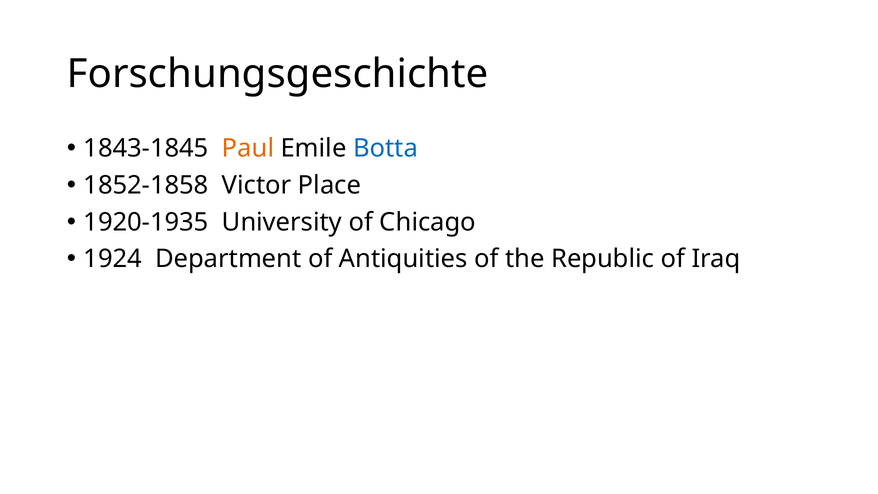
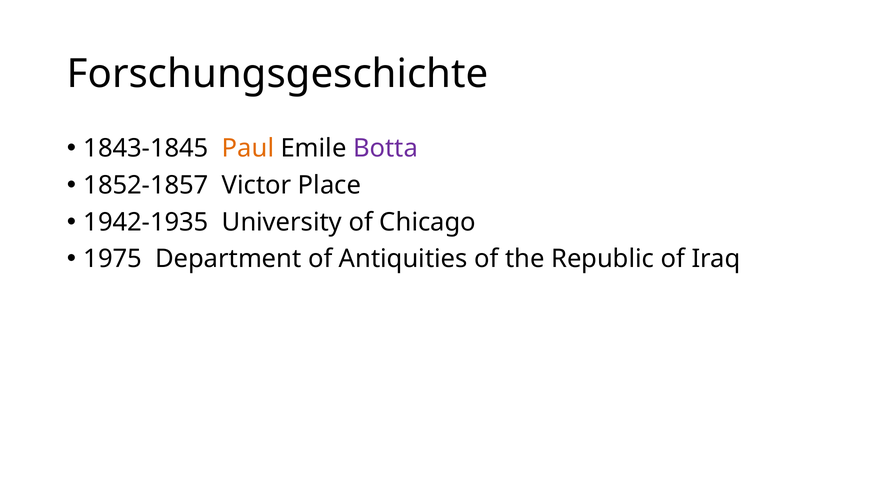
Botta colour: blue -> purple (386, 148)
1852-1858: 1852-1858 -> 1852-1857 (146, 185)
1920-1935: 1920-1935 -> 1942-1935 (146, 222)
1924: 1924 -> 1975 (113, 259)
